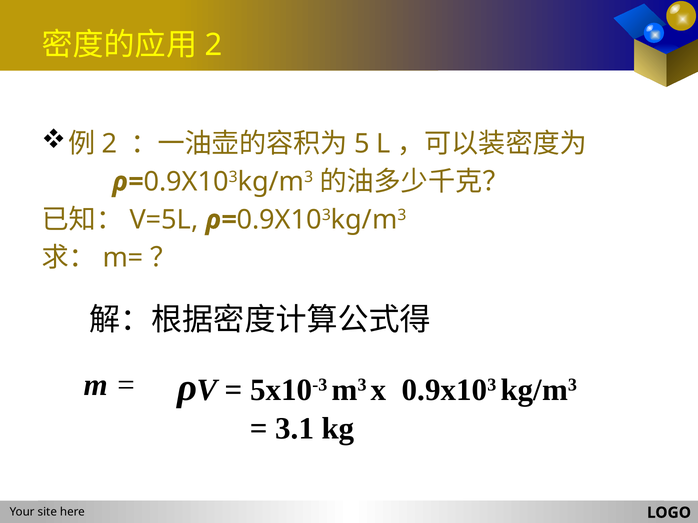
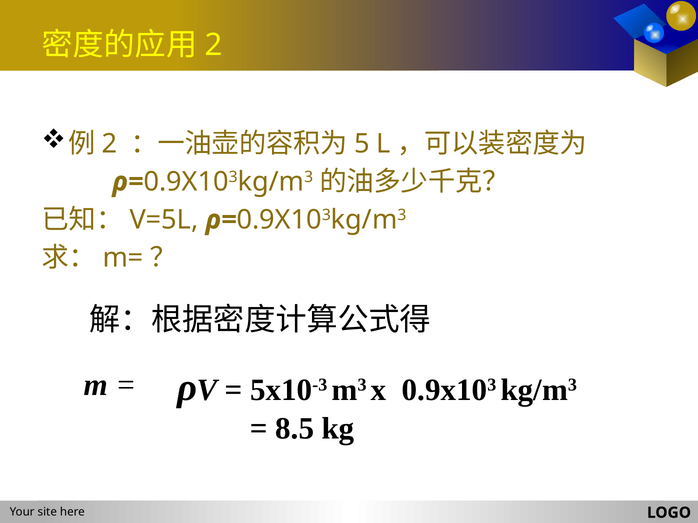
3.1: 3.1 -> 8.5 (295, 429)
